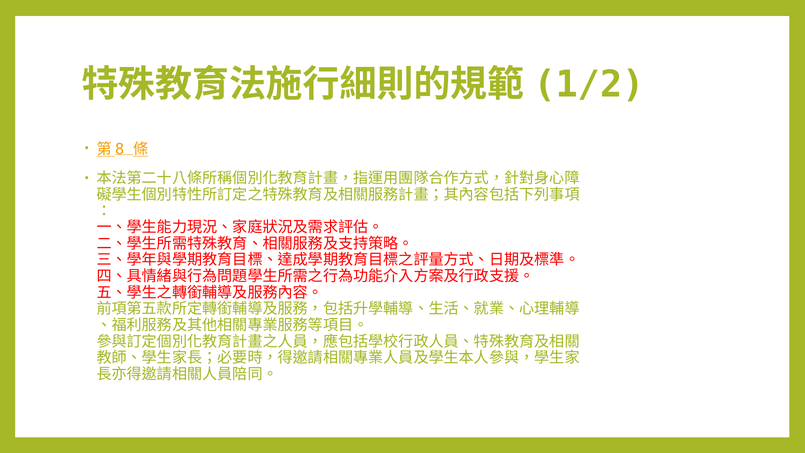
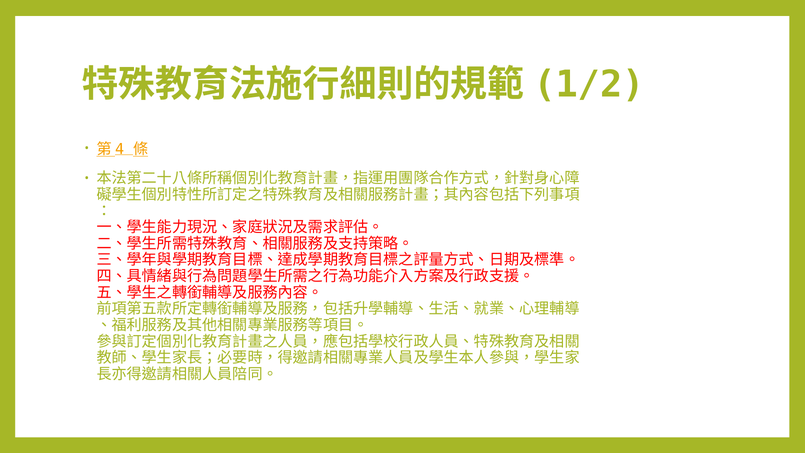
8: 8 -> 4 (120, 149)
